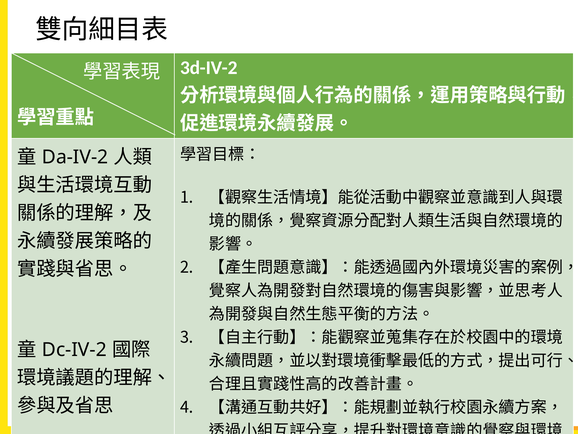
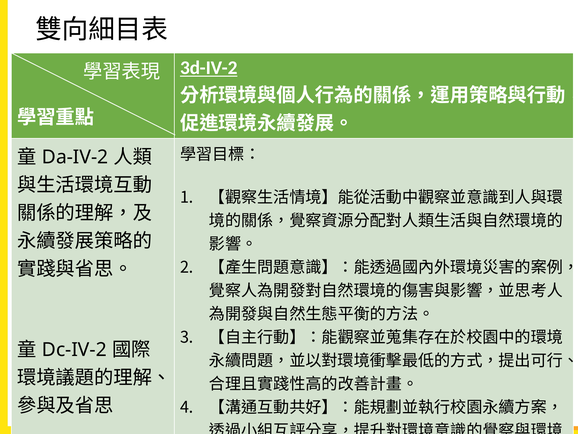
3d-IV-2 underline: none -> present (209, 68)
